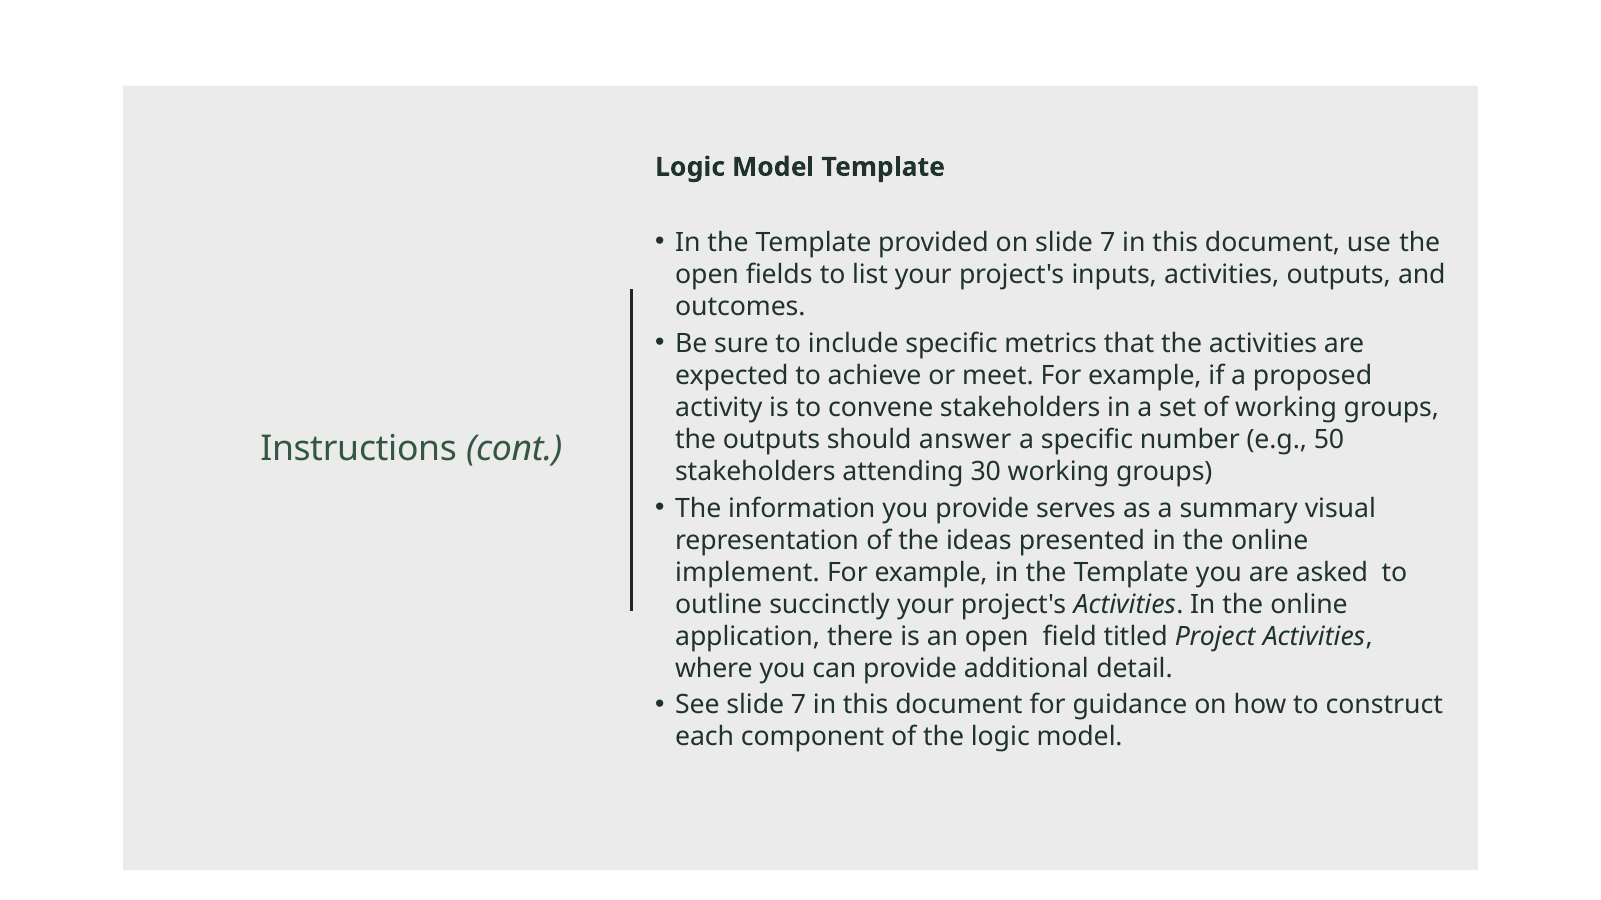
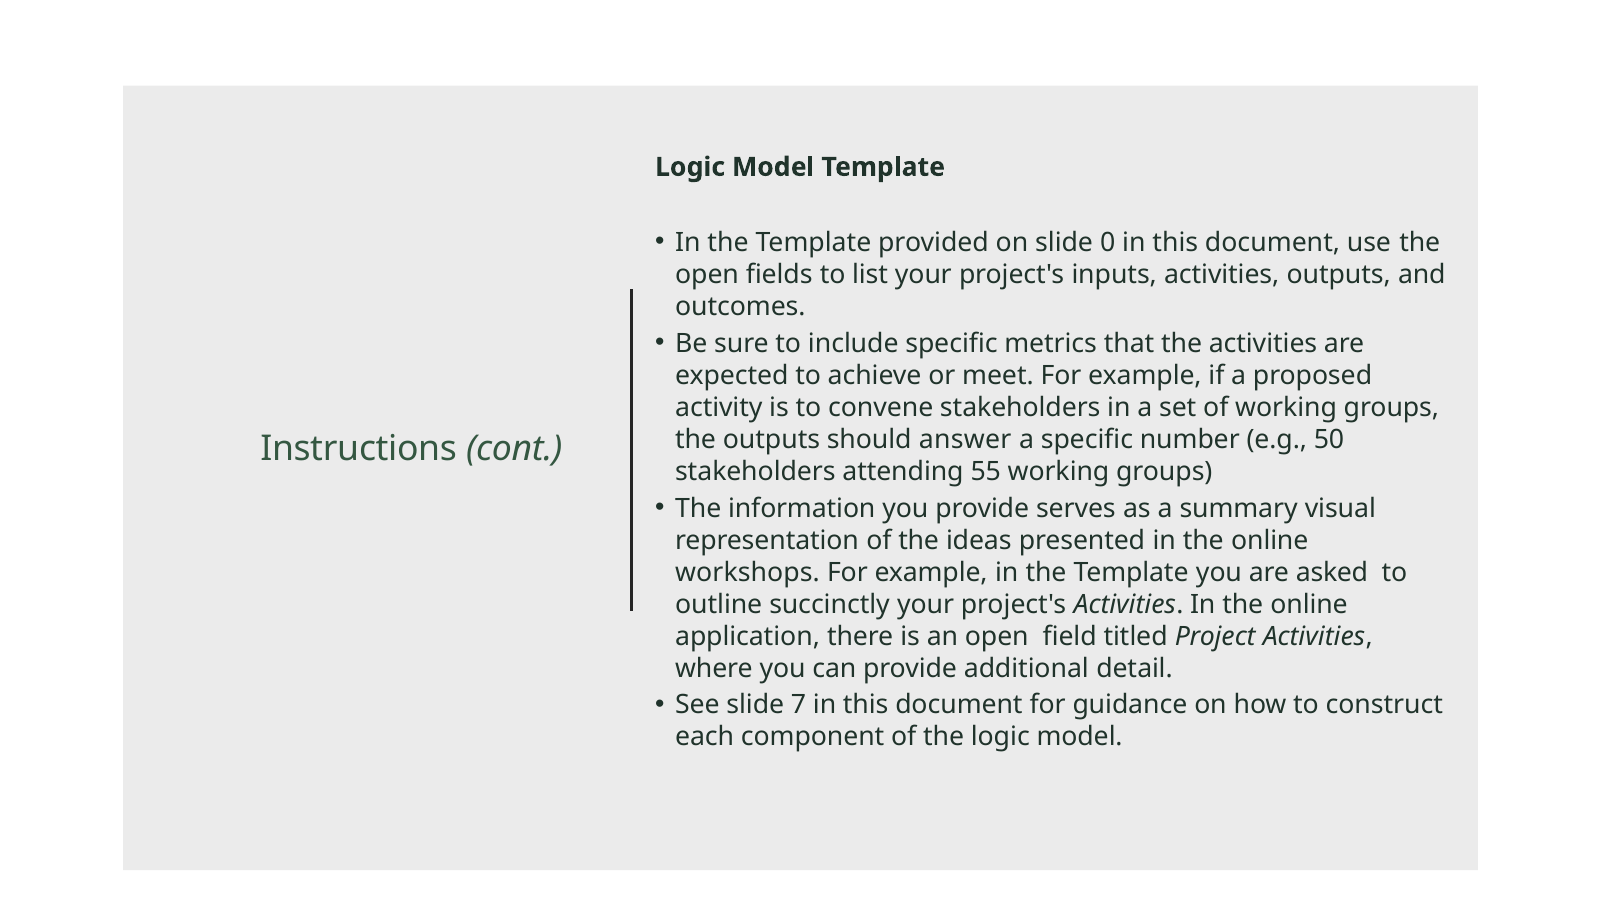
on slide 7: 7 -> 0 (1108, 243)
30: 30 -> 55 (986, 472)
implement: implement -> workshops (748, 573)
